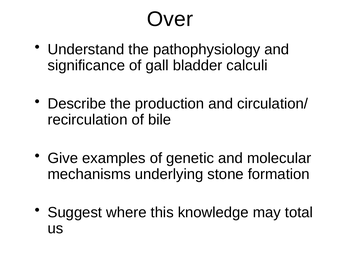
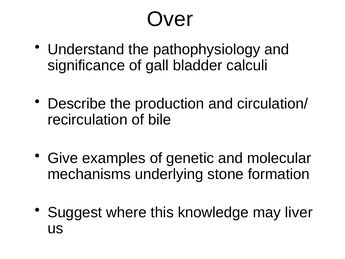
total: total -> liver (299, 212)
